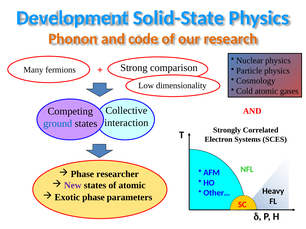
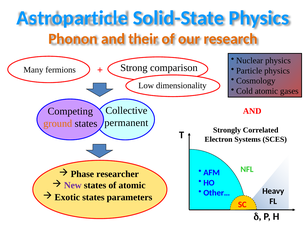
Development: Development -> Astroparticle (72, 18)
code: code -> their (143, 39)
interaction: interaction -> permanent (126, 123)
ground colour: blue -> orange (58, 124)
Exotic phase: phase -> states (93, 198)
